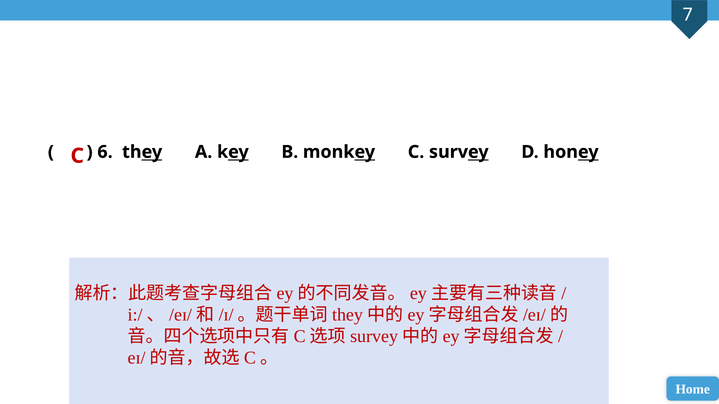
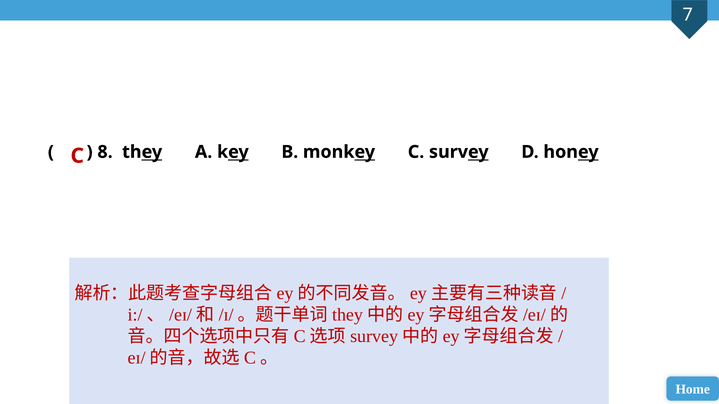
6: 6 -> 8 (105, 152)
